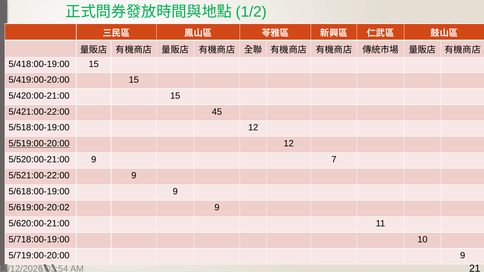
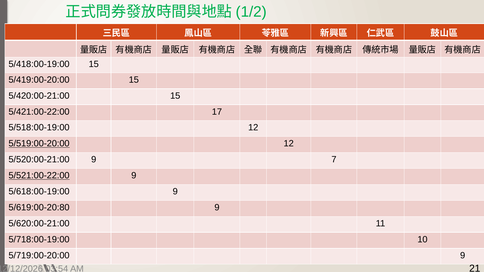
45: 45 -> 17 (217, 112)
5/521:00-22:00 underline: none -> present (39, 176)
5/619:00-20:02: 5/619:00-20:02 -> 5/619:00-20:80 (39, 208)
